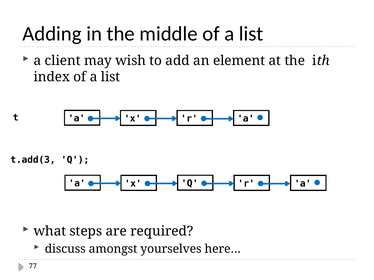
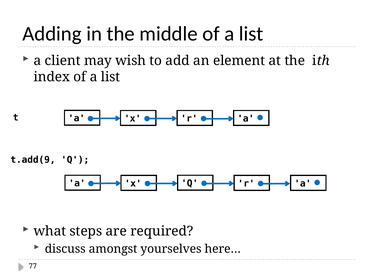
t.add(3: t.add(3 -> t.add(9 (33, 160)
